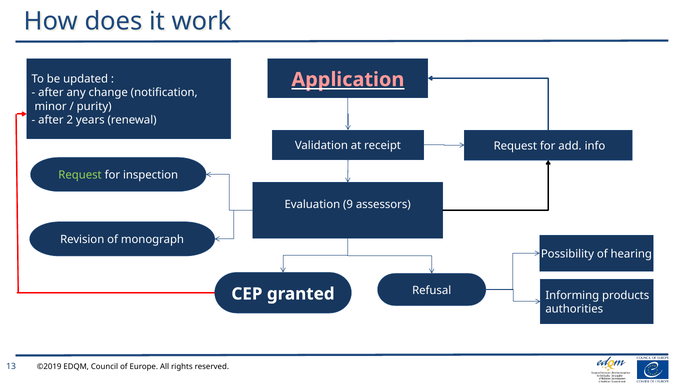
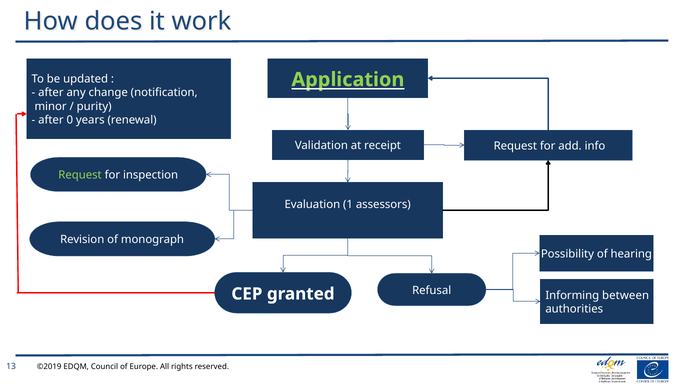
Application colour: pink -> light green (348, 80)
2: 2 -> 0 (70, 120)
9: 9 -> 1 (348, 204)
products: products -> between (626, 296)
